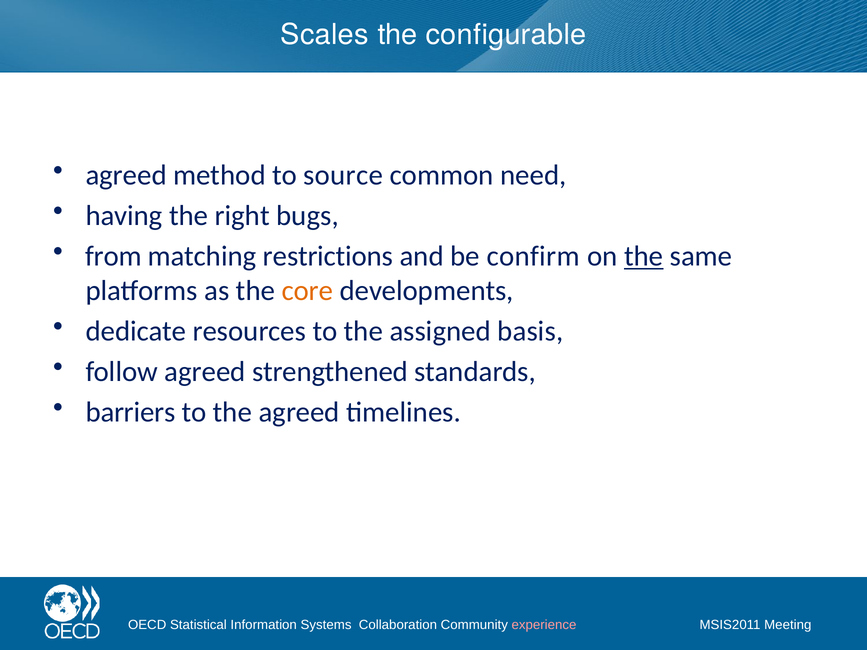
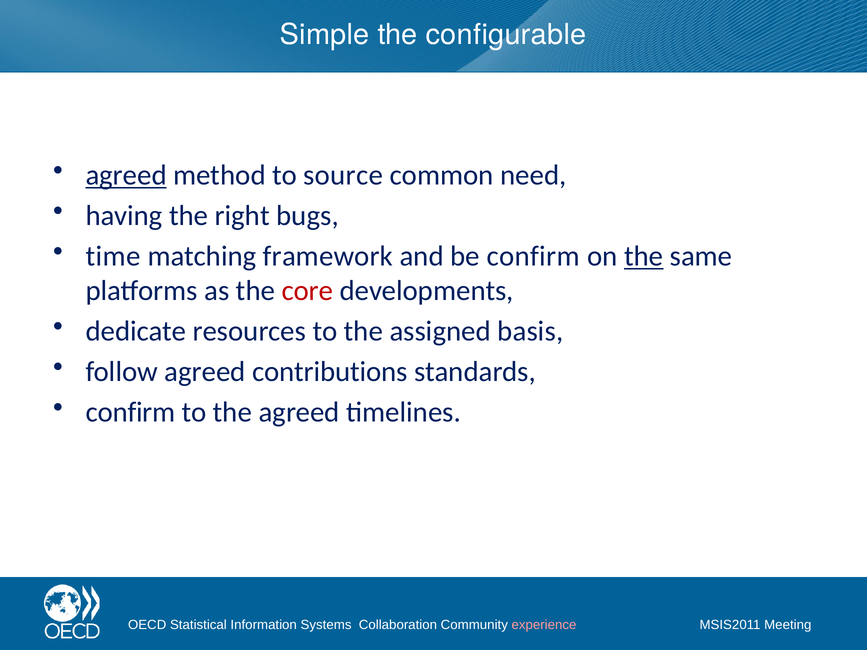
Scales: Scales -> Simple (325, 35)
agreed underline: none -> present (126, 175)
from: from -> time (113, 256)
restrictions: restrictions -> framework (328, 256)
core colour: orange -> red (307, 291)
strengthened: strengthened -> contributions (330, 372)
barriers: barriers -> confirm (130, 412)
